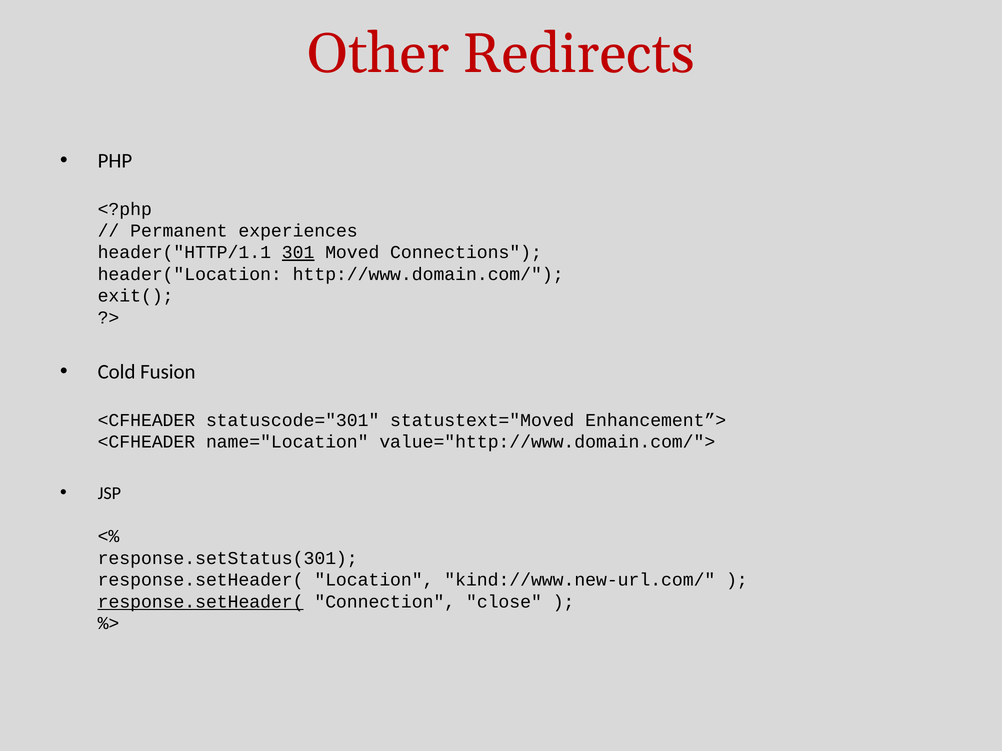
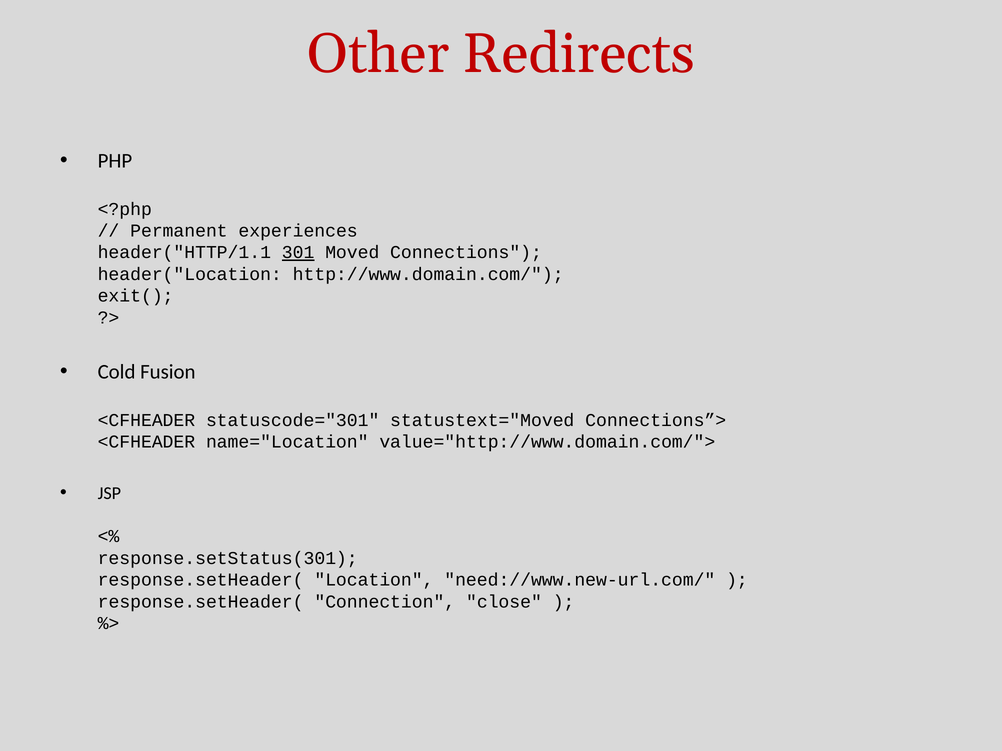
Enhancement”>: Enhancement”> -> Connections”> (656, 420)
kind://www.new-url.com/: kind://www.new-url.com/ -> need://www.new-url.com/ (580, 580)
response.setHeader( underline: present -> none (201, 602)
